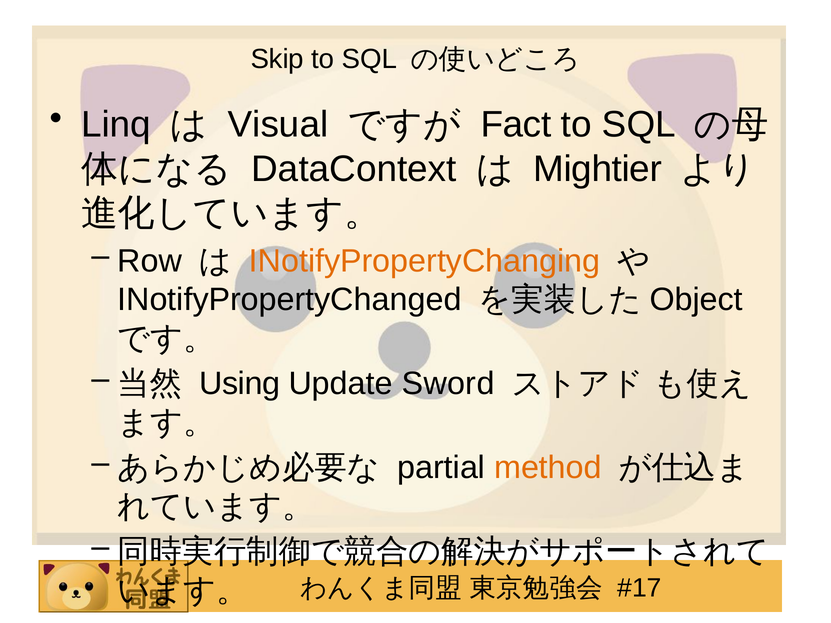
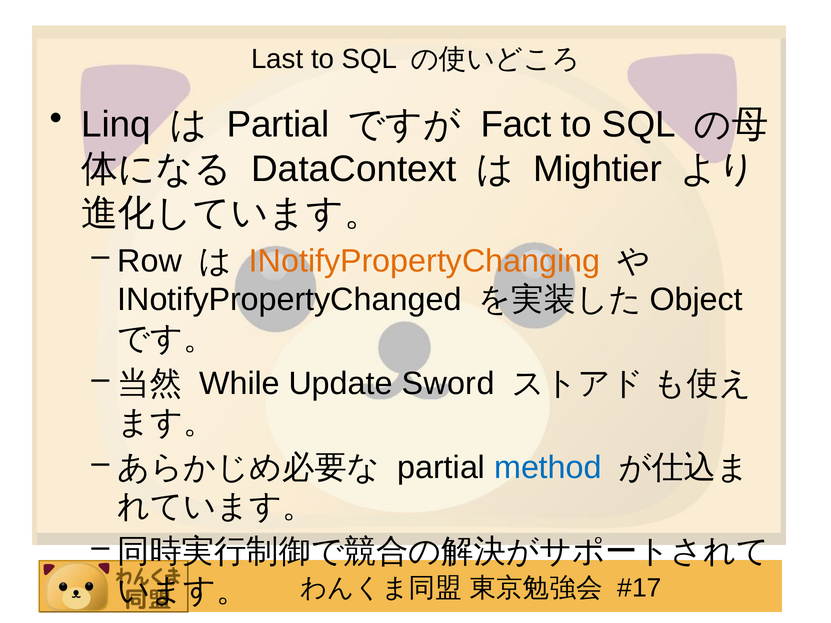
Skip: Skip -> Last (277, 59)
Visual: Visual -> Partial (278, 125)
Using: Using -> While (240, 384)
method colour: orange -> blue (548, 468)
